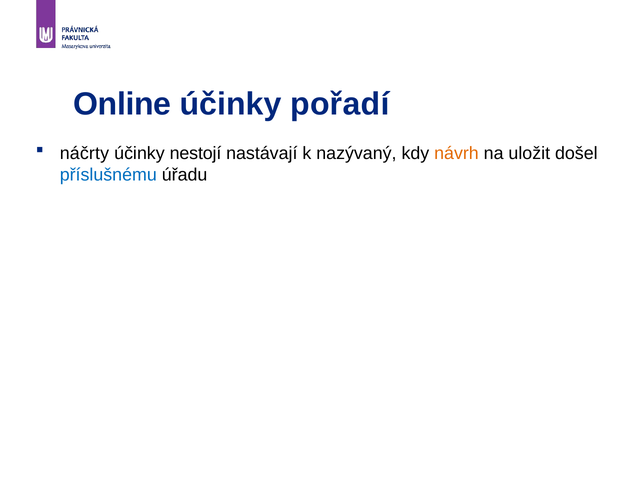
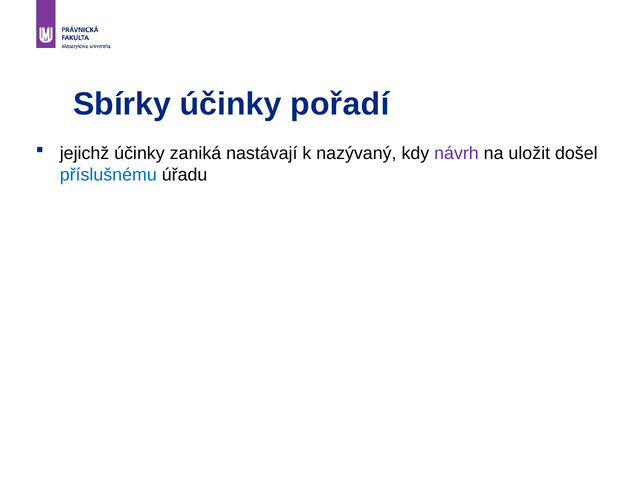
Online: Online -> Sbírky (122, 104)
náčrty: náčrty -> jejichž (85, 153)
nestojí: nestojí -> zaniká (195, 153)
návrh colour: orange -> purple (456, 153)
